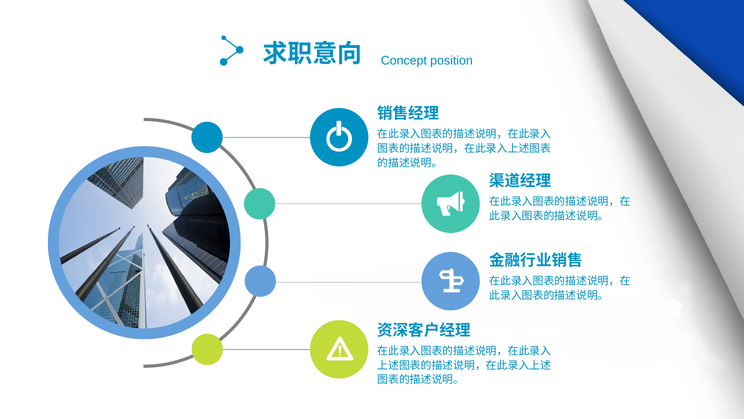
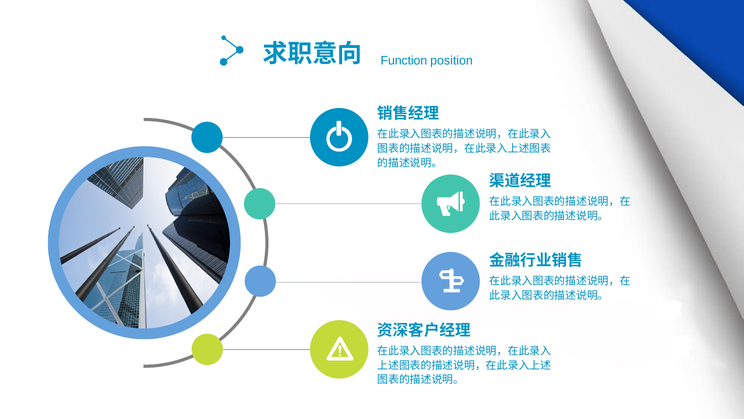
Concept: Concept -> Function (404, 60)
